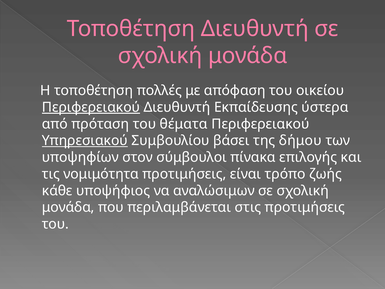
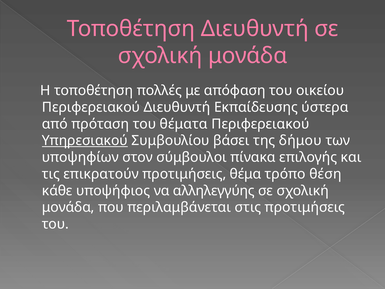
Περιφερειακού underline: present -> none (91, 107)
νομιμότητα: νομιμότητα -> επικρατούν (101, 174)
είναι: είναι -> θέμα (246, 174)
ζωής: ζωής -> θέση (325, 174)
αναλώσιμων: αναλώσιμων -> αλληλεγγύης (214, 191)
